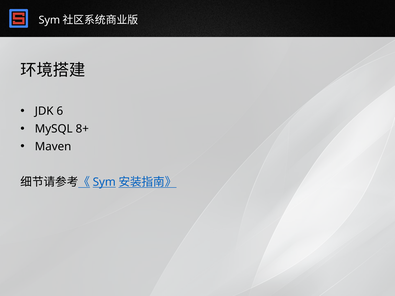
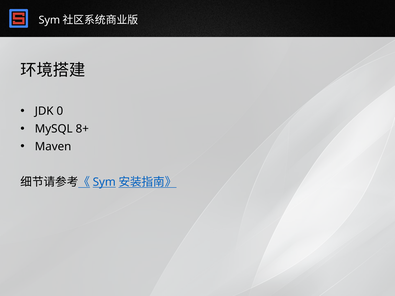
6: 6 -> 0 (60, 111)
